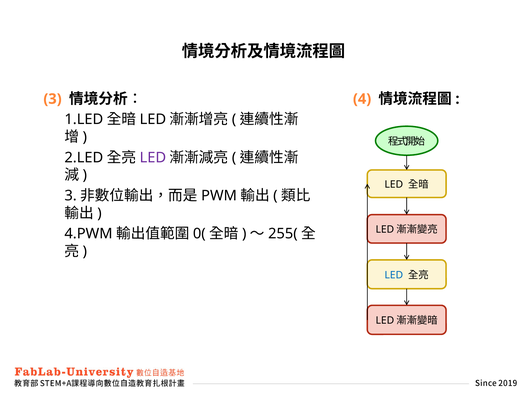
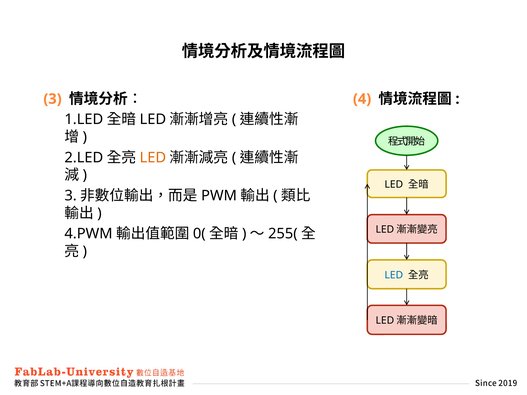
LED colour: purple -> orange (153, 158)
